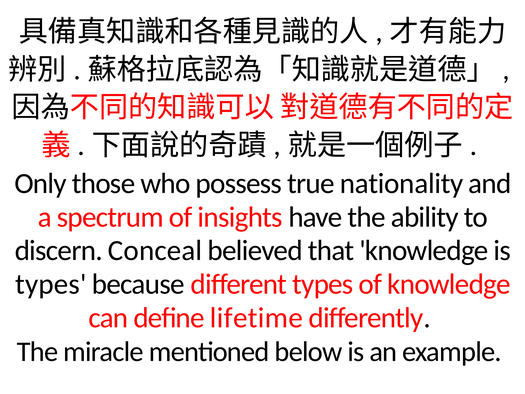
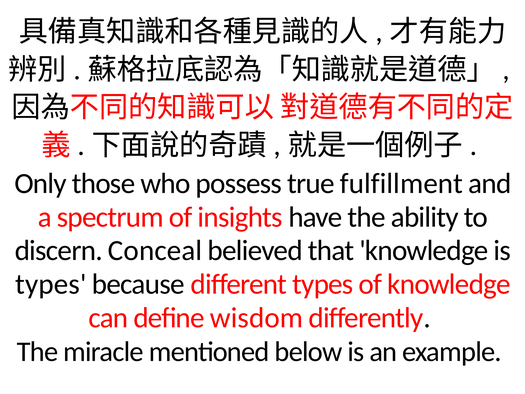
nationality: nationality -> fulfillment (401, 183)
lifetime: lifetime -> wisdom (257, 318)
